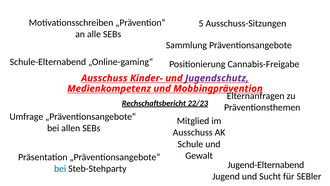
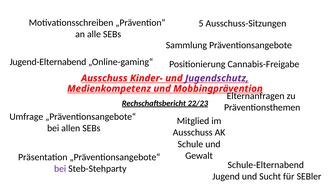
Schule-Elternabend: Schule-Elternabend -> Jugend-Elternabend (48, 62)
Jugend-Elternabend: Jugend-Elternabend -> Schule-Elternabend (266, 165)
bei colour: blue -> purple (60, 168)
